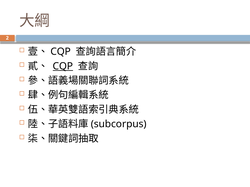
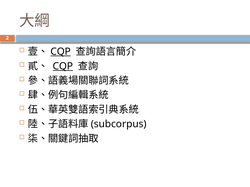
CQP underline: none -> present (61, 52)
